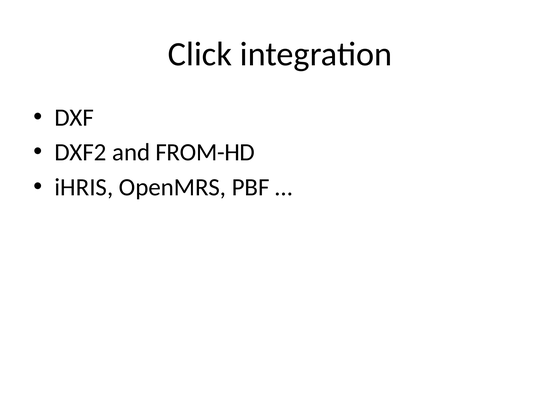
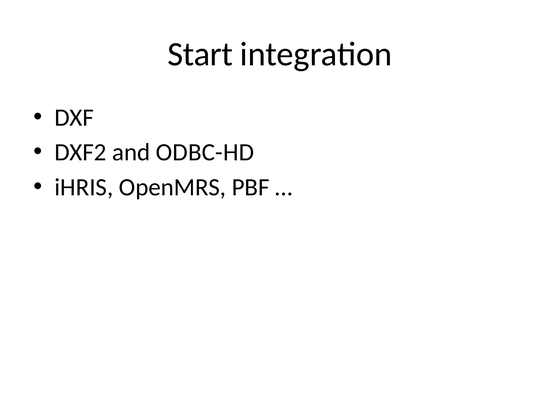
Click: Click -> Start (200, 54)
FROM-HD: FROM-HD -> ODBC-HD (205, 152)
